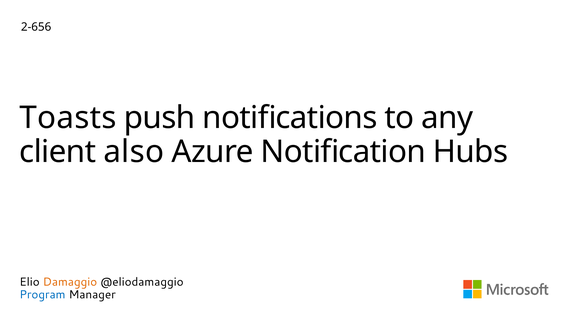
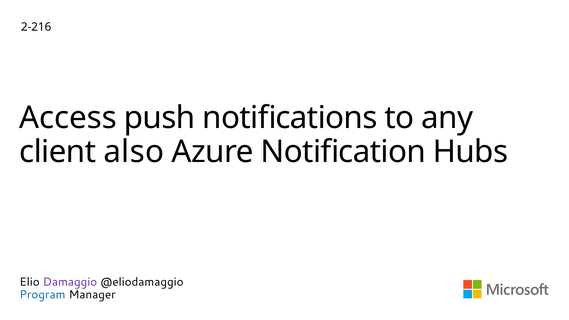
2-656: 2-656 -> 2-216 (36, 27)
Toasts: Toasts -> Access (68, 118)
Damaggio colour: orange -> purple (70, 282)
